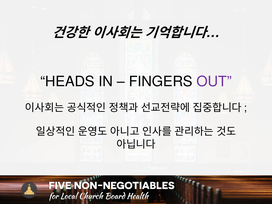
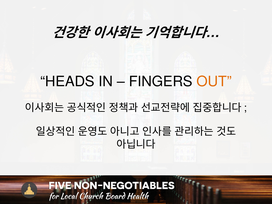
OUT colour: purple -> orange (214, 82)
